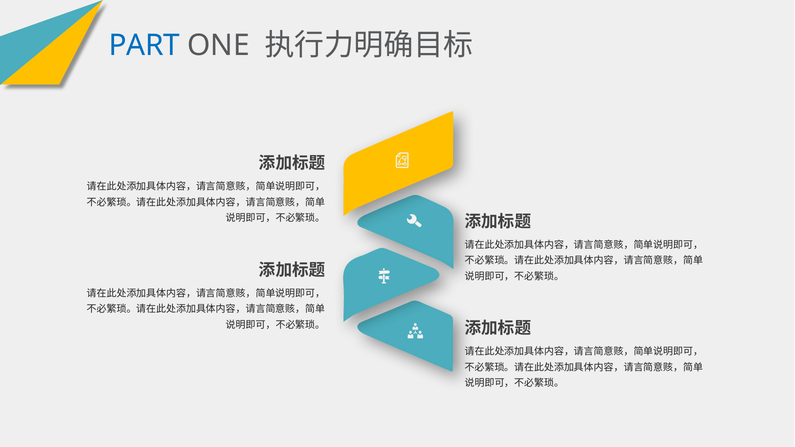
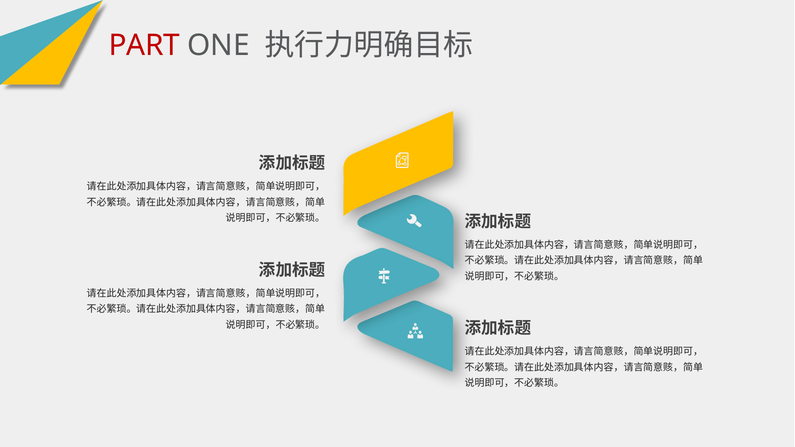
PART colour: blue -> red (144, 45)
